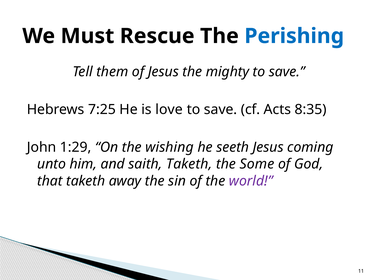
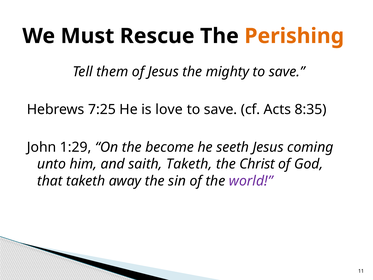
Perishing colour: blue -> orange (294, 36)
wishing: wishing -> become (170, 147)
Some: Some -> Christ (257, 164)
